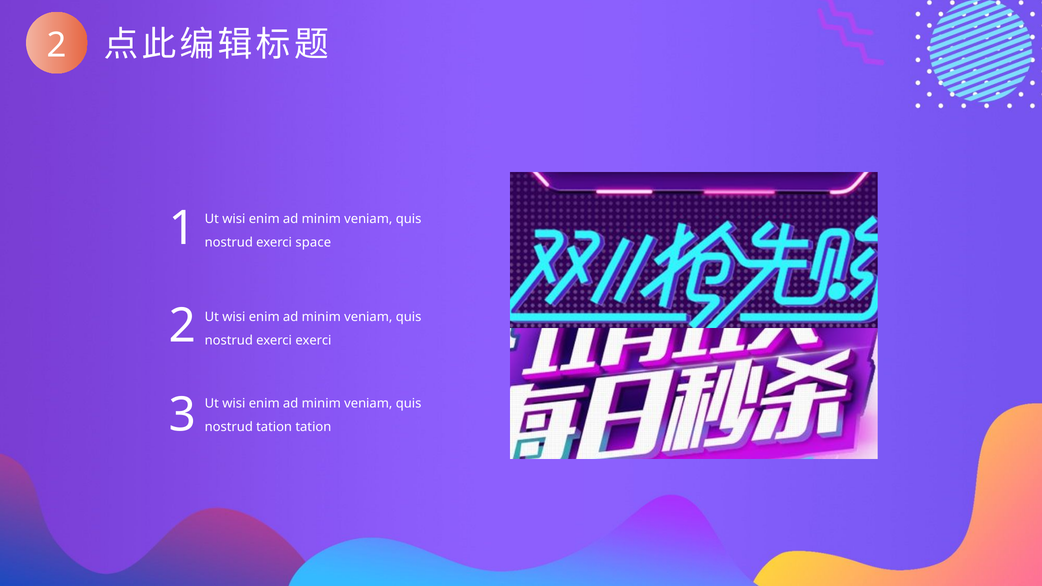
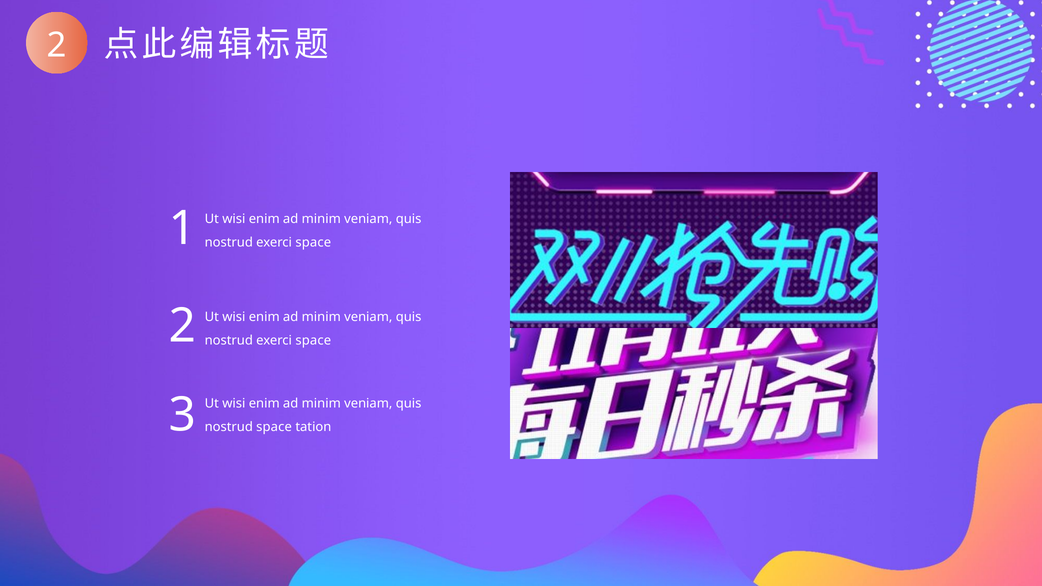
exerci: exerci -> space (313, 340)
nostrud tation: tation -> space (274, 427)
